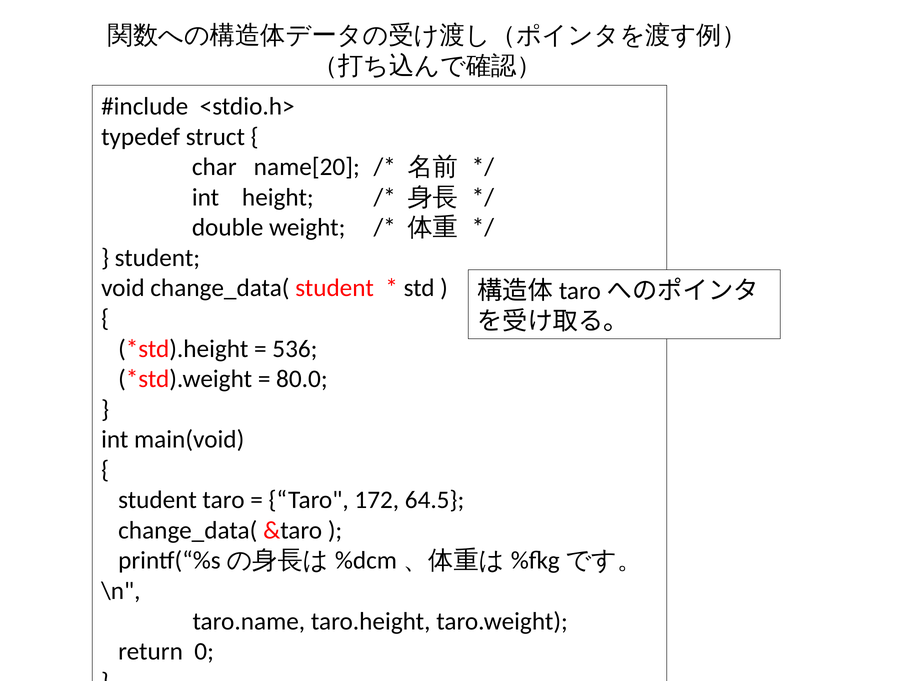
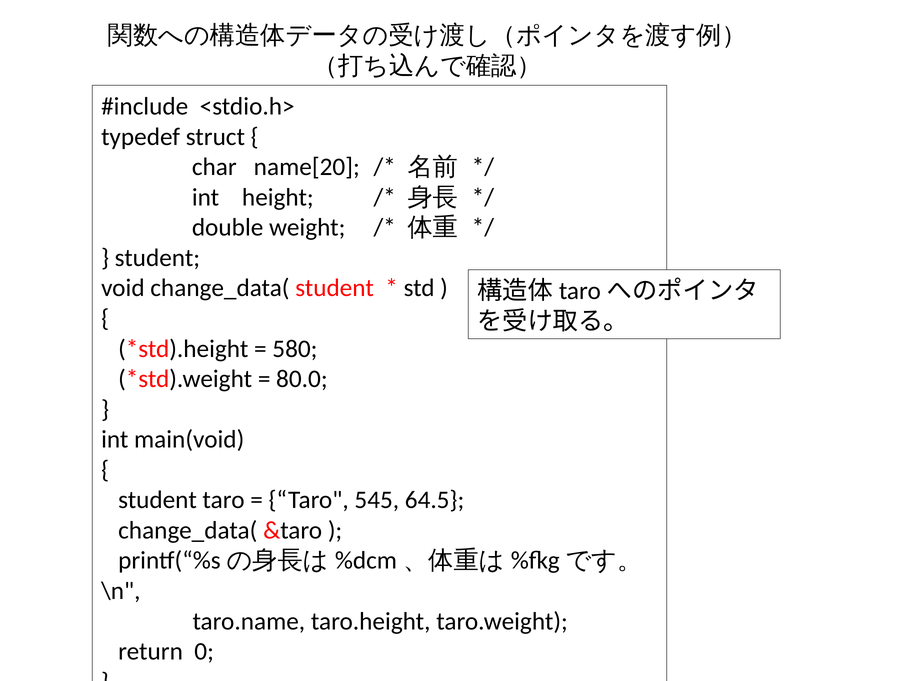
536: 536 -> 580 (295, 349)
172: 172 -> 545 (377, 500)
